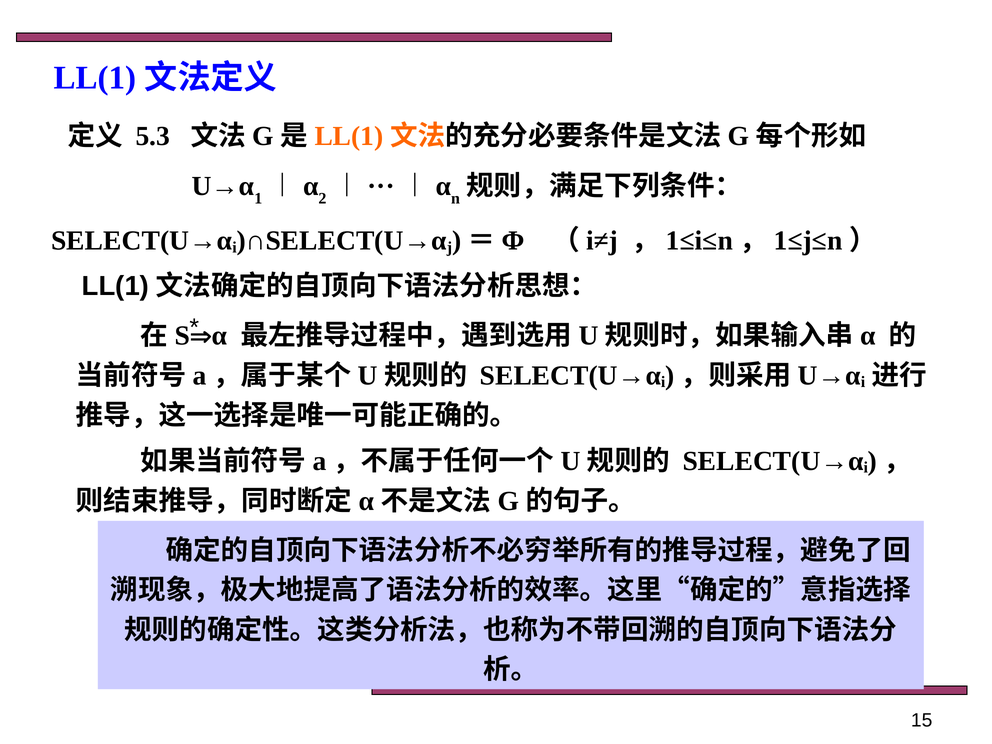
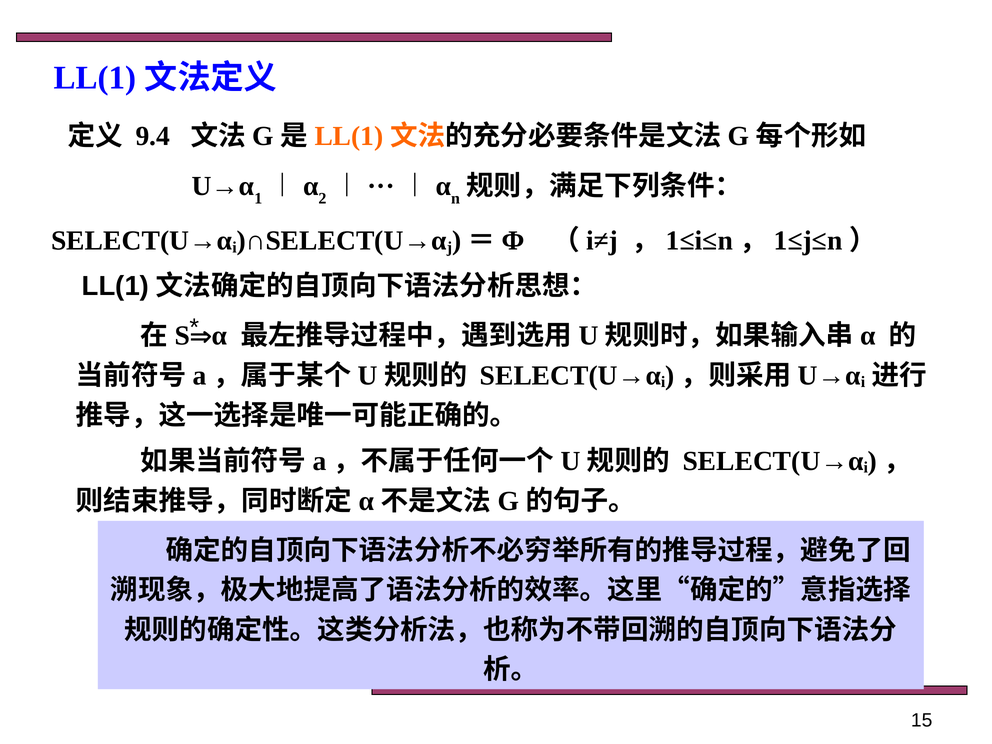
5.3: 5.3 -> 9.4 (153, 136)
